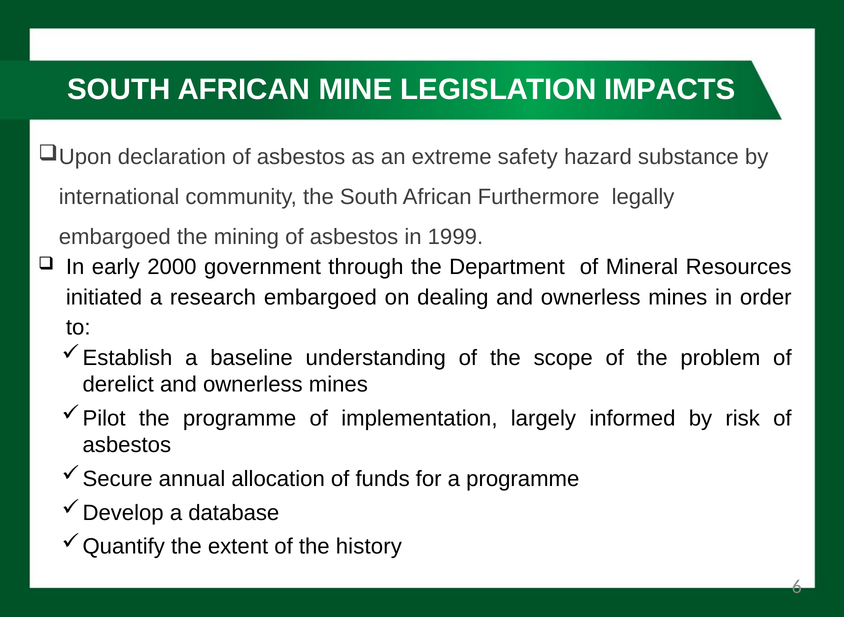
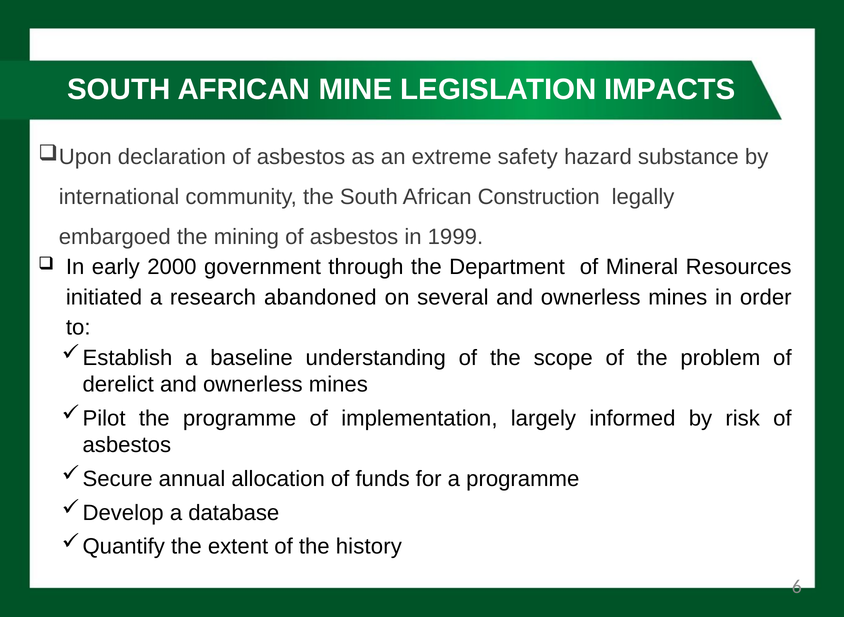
Furthermore: Furthermore -> Construction (539, 197)
research embargoed: embargoed -> abandoned (320, 297)
dealing: dealing -> several (453, 297)
